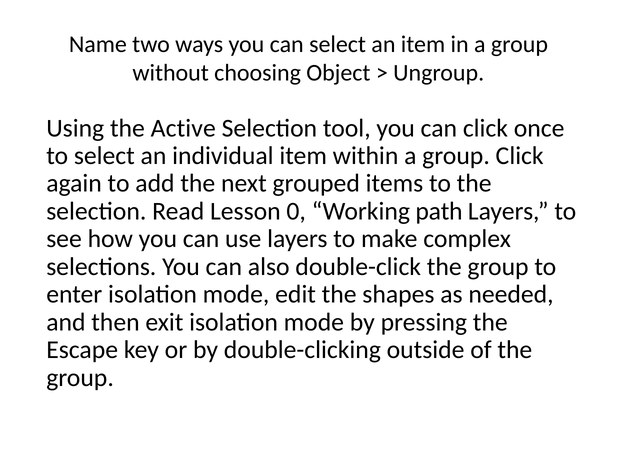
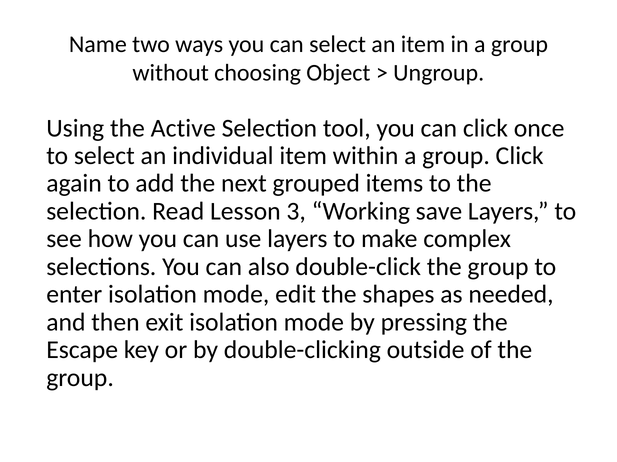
0: 0 -> 3 (296, 212)
path: path -> save (439, 212)
